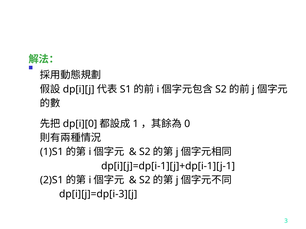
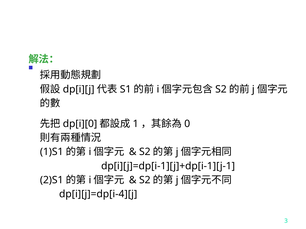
dp[i][j]=dp[i-3][j: dp[i][j]=dp[i-3][j -> dp[i][j]=dp[i-4][j (98, 194)
